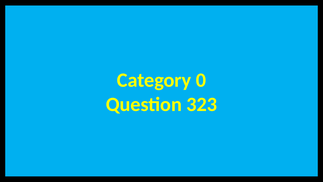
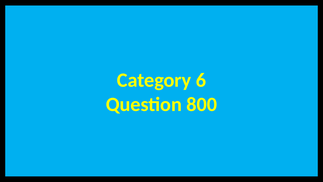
0: 0 -> 6 (201, 80)
323: 323 -> 800 (202, 104)
